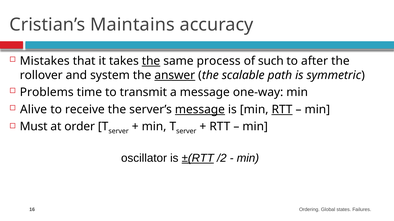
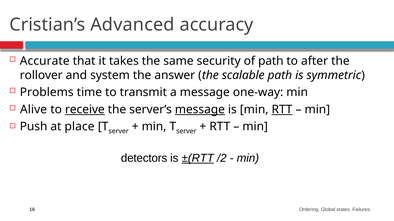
Maintains: Maintains -> Advanced (132, 25)
Mistakes: Mistakes -> Accurate (45, 61)
the underline: present -> none (151, 61)
process: process -> security (219, 61)
of such: such -> path (271, 61)
answer underline: present -> none (175, 75)
receive underline: none -> present (85, 110)
Must: Must -> Push (34, 127)
order: order -> place (80, 127)
oscillator: oscillator -> detectors (144, 159)
